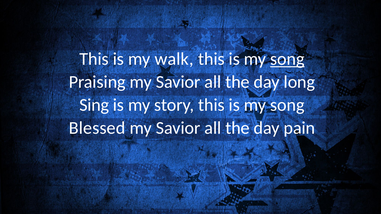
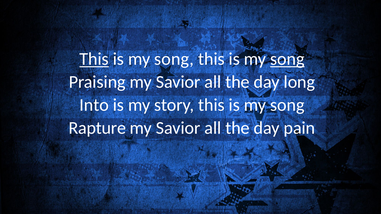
This underline: none -> present (94, 59)
walk: walk -> song (174, 59)
Sing: Sing -> Into (94, 105)
Blessed: Blessed -> Rapture (97, 128)
